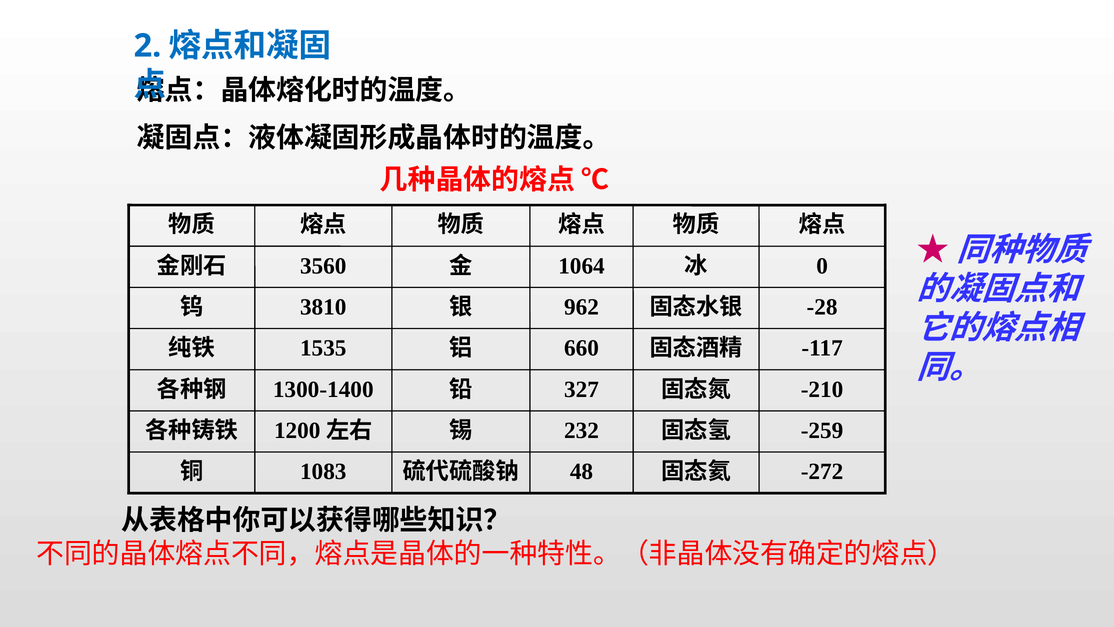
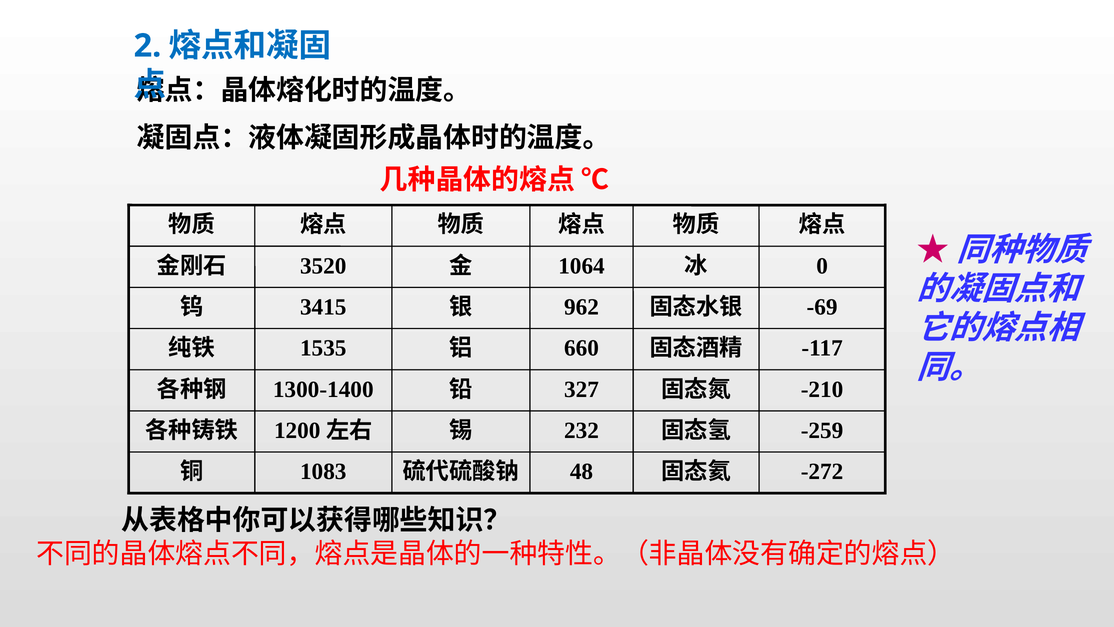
3560: 3560 -> 3520 (323, 266)
3810: 3810 -> 3415 (323, 307)
-28: -28 -> -69 (822, 307)
